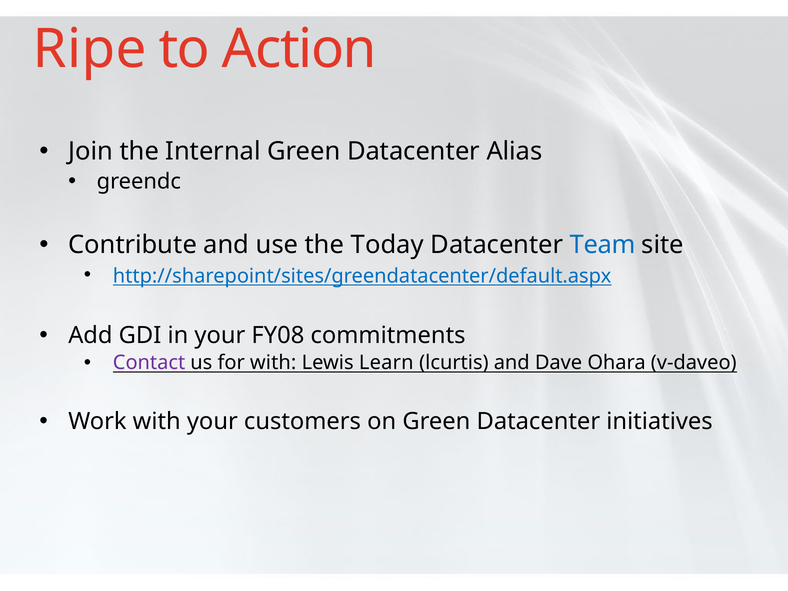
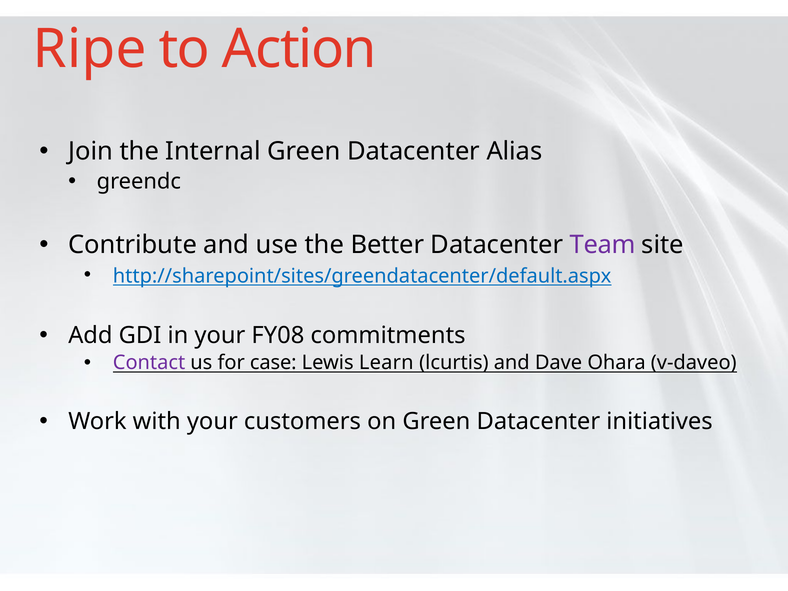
Today: Today -> Better (387, 245)
Team colour: blue -> purple (603, 245)
for with: with -> case (273, 363)
